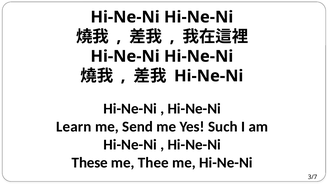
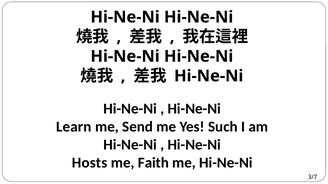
These: These -> Hosts (90, 163)
Thee: Thee -> Faith (153, 163)
